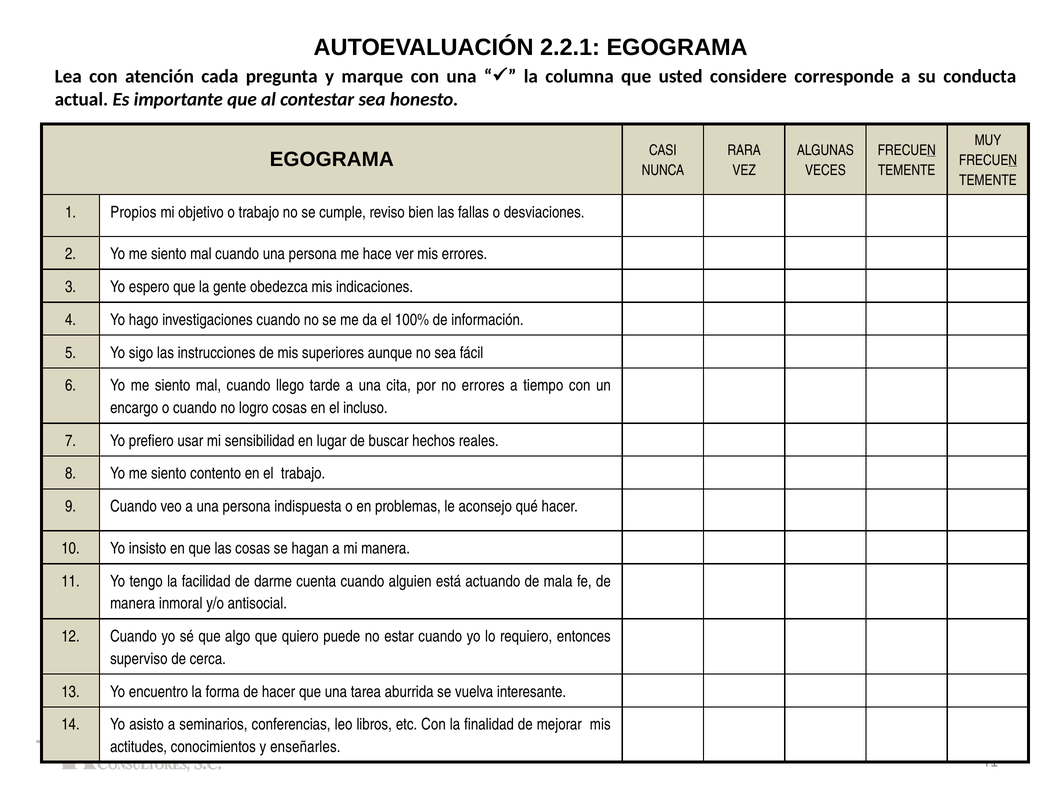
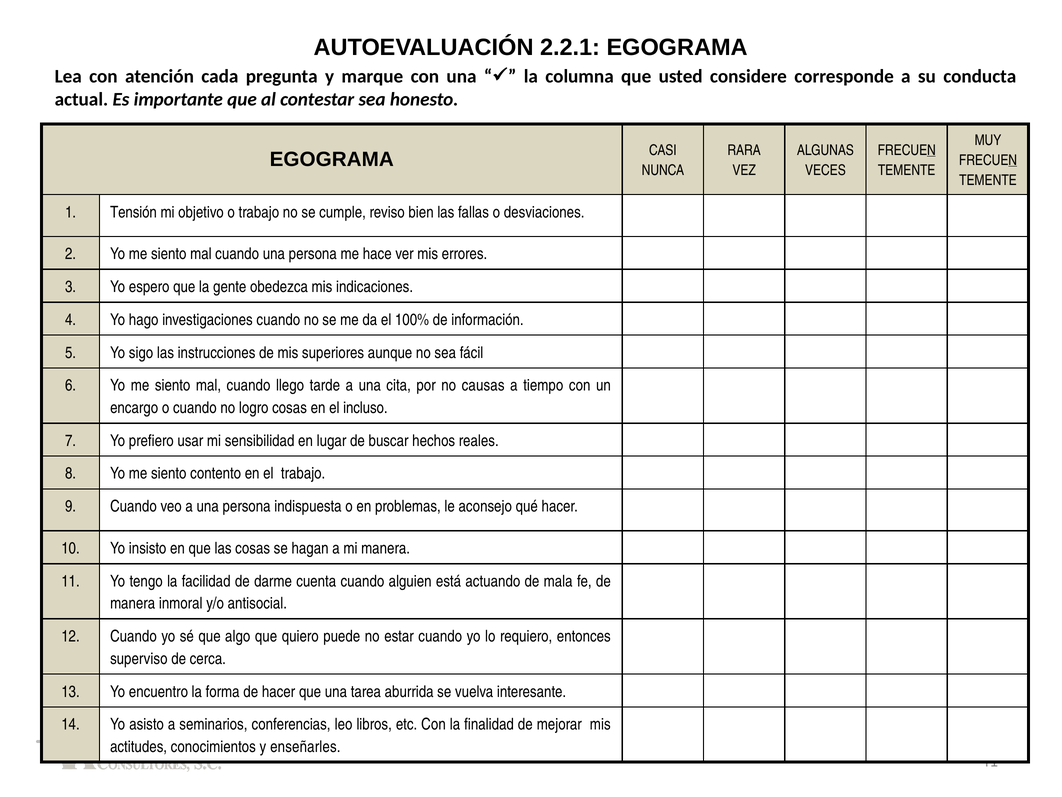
Propios: Propios -> Tensión (134, 212)
no errores: errores -> causas (483, 385)
